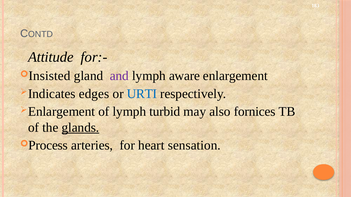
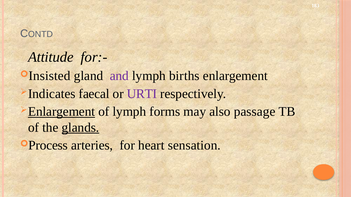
aware: aware -> births (184, 76)
edges: edges -> faecal (94, 94)
URTI colour: blue -> purple (142, 94)
Enlargement underline: none -> present (62, 112)
turbid: turbid -> forms (165, 112)
fornices: fornices -> passage (255, 112)
